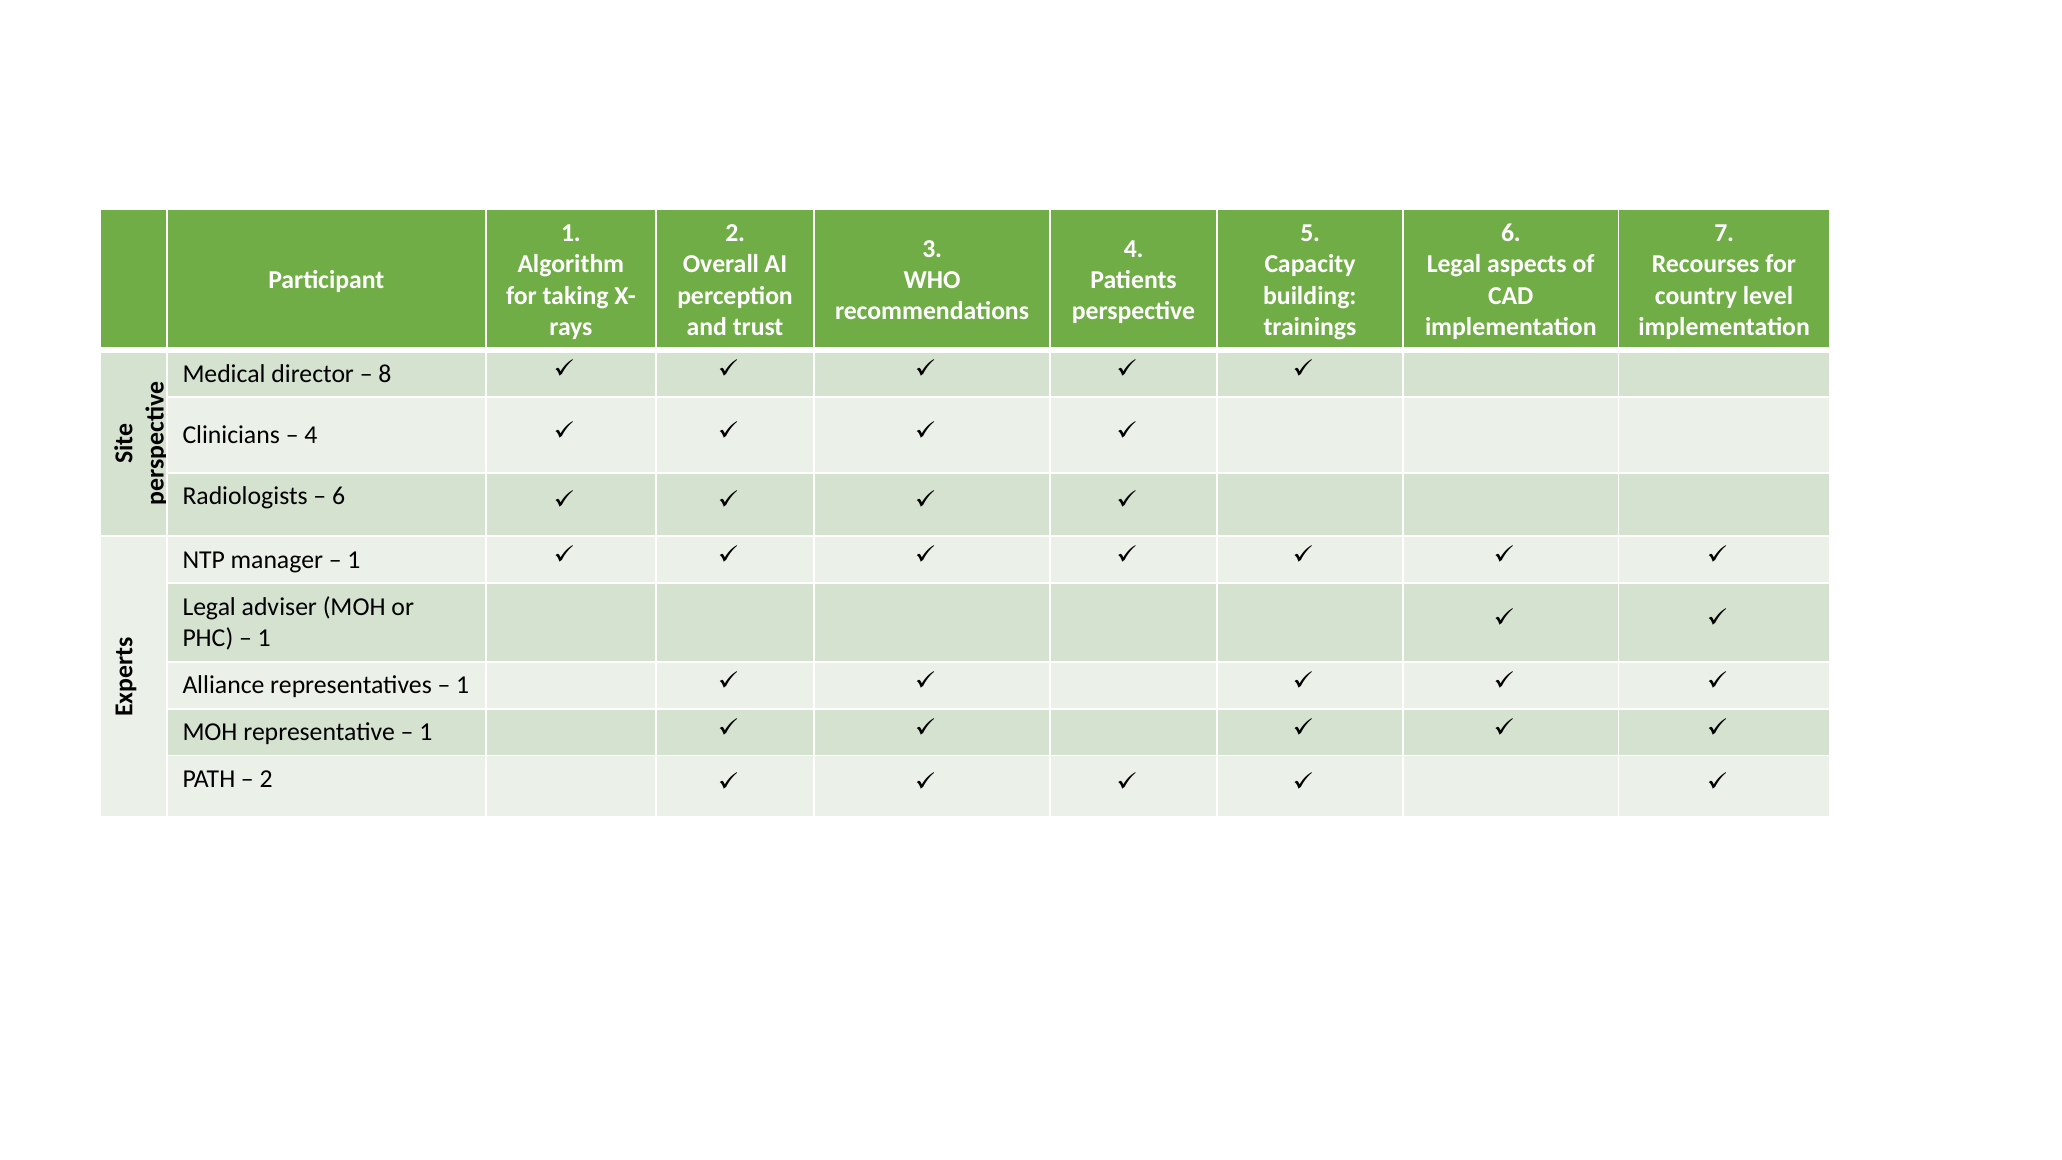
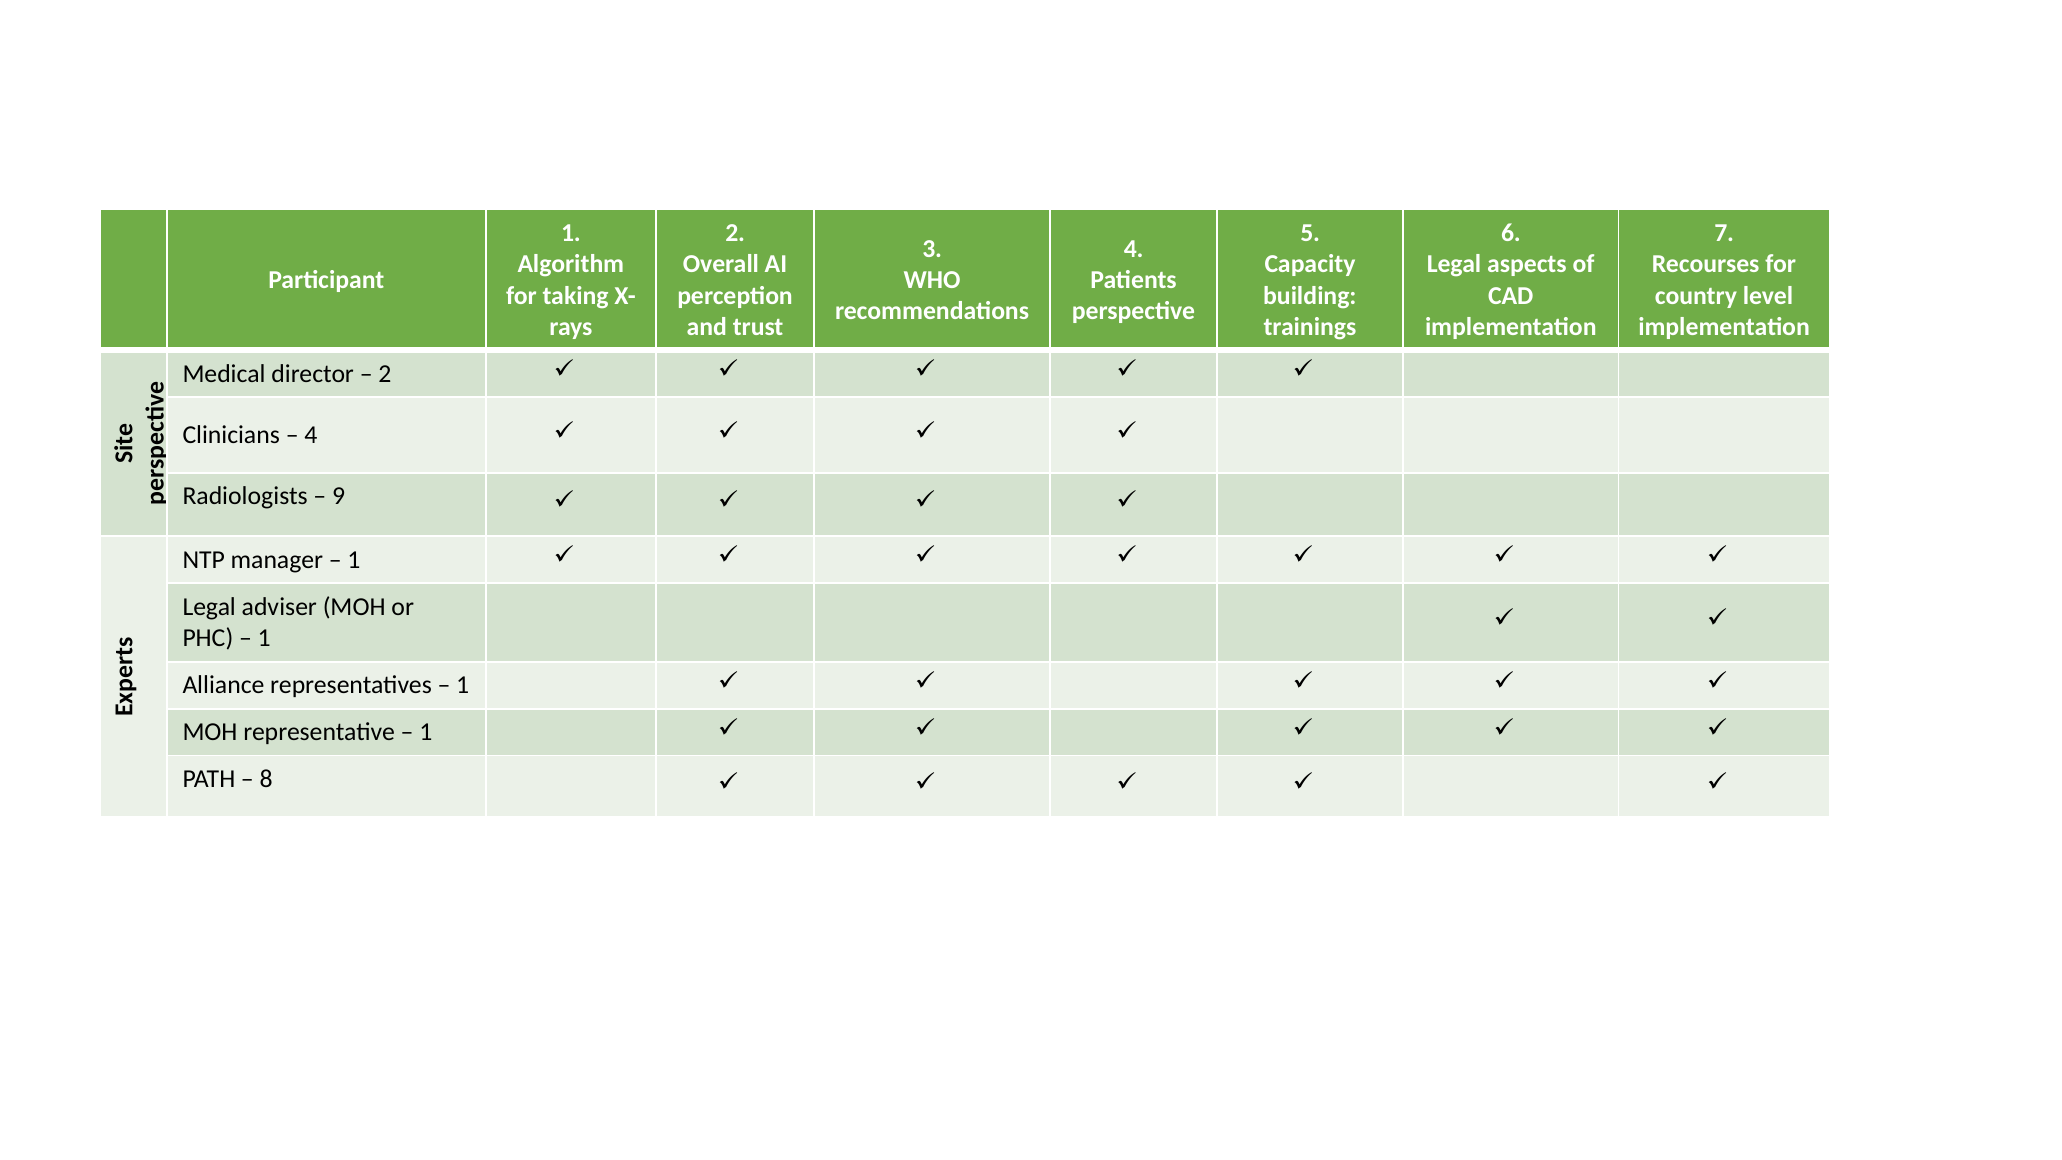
8: 8 -> 2 (385, 374)
6: 6 -> 9 (339, 496)
2: 2 -> 8 (266, 779)
